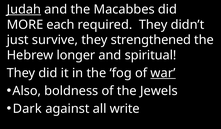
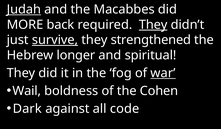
each: each -> back (60, 25)
They underline: none -> present (153, 25)
survive underline: none -> present (55, 40)
Also: Also -> Wail (27, 91)
Jewels: Jewels -> Cohen (159, 91)
write: write -> code (125, 109)
